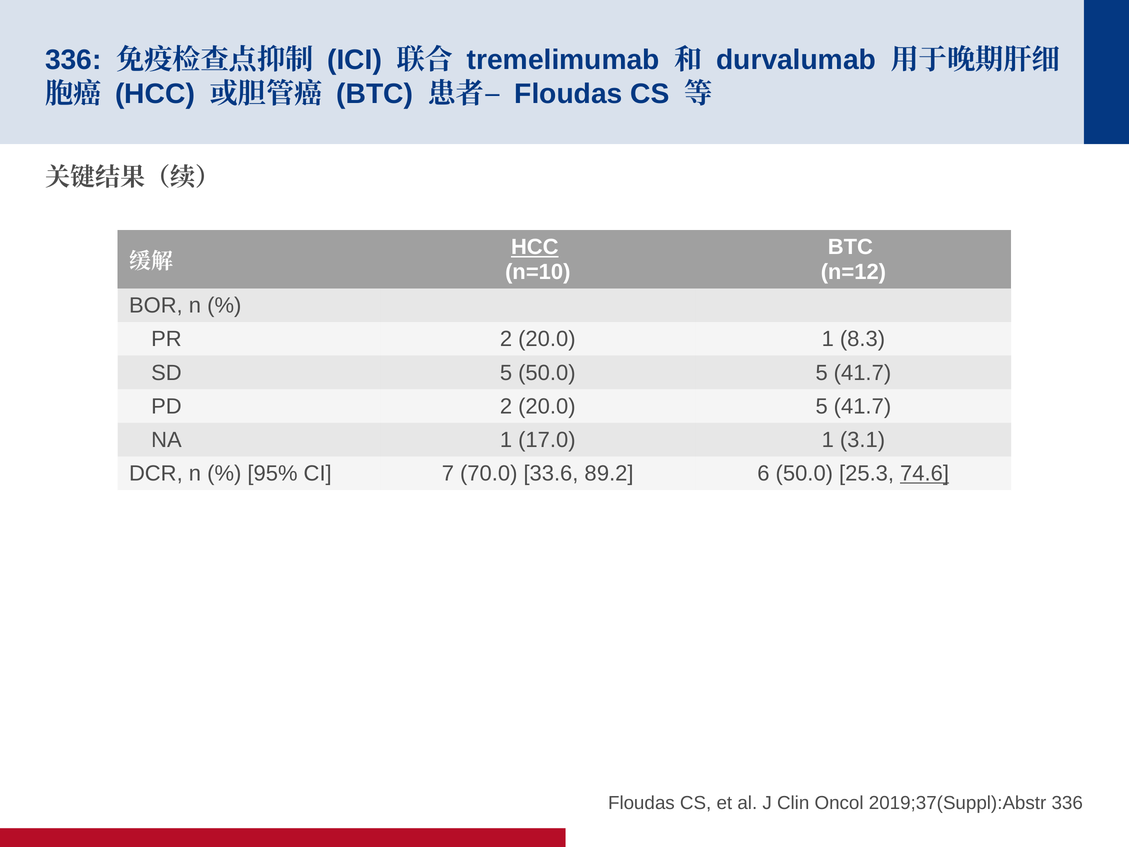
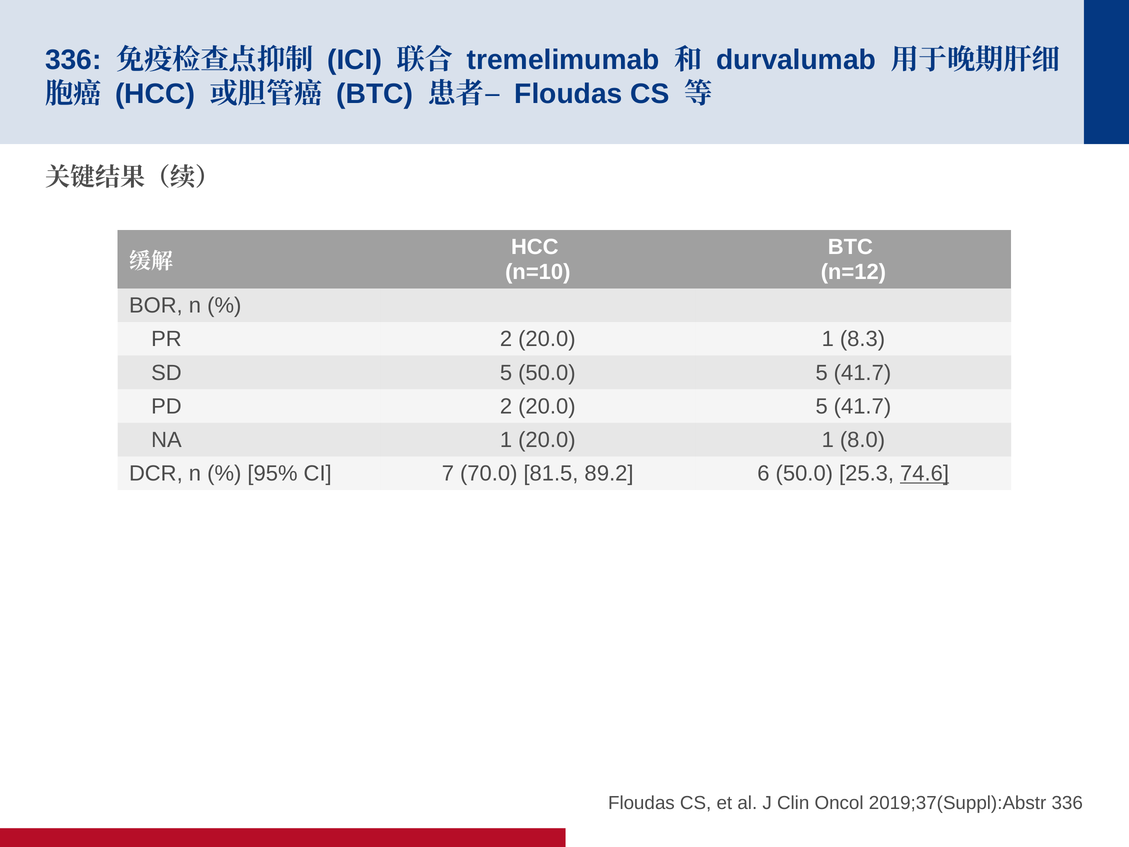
HCC underline: present -> none (535, 247)
1 17.0: 17.0 -> 20.0 (547, 440)
3.1: 3.1 -> 8.0 (862, 440)
33.6: 33.6 -> 81.5 (551, 473)
